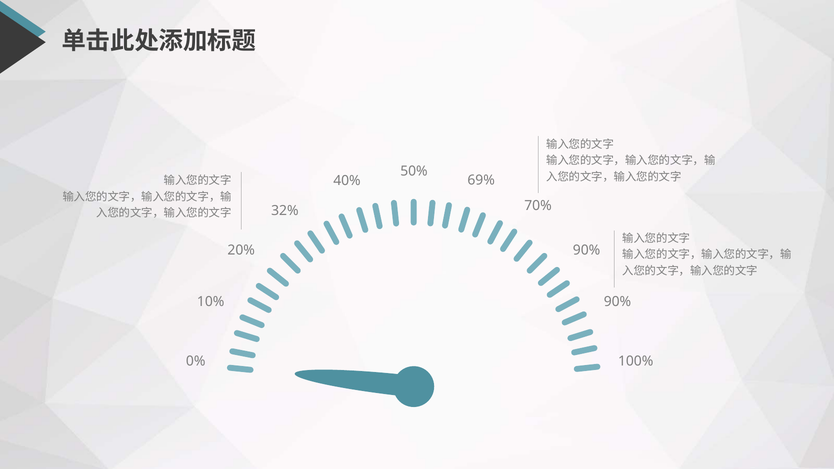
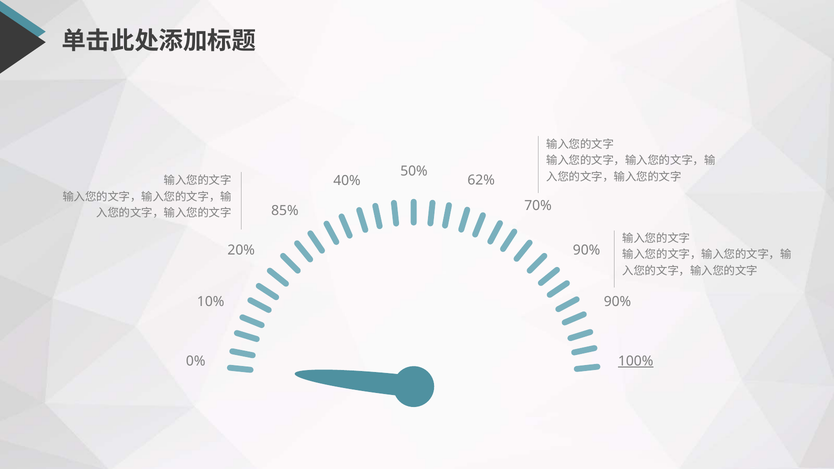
69%: 69% -> 62% (481, 180)
32%: 32% -> 85% (285, 211)
100% underline: none -> present (636, 361)
